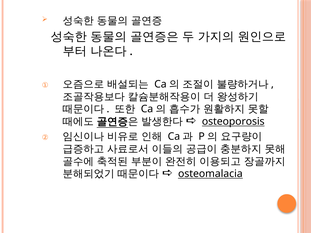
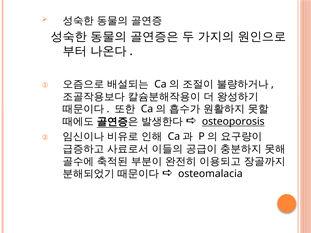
osteomalacia underline: present -> none (210, 174)
